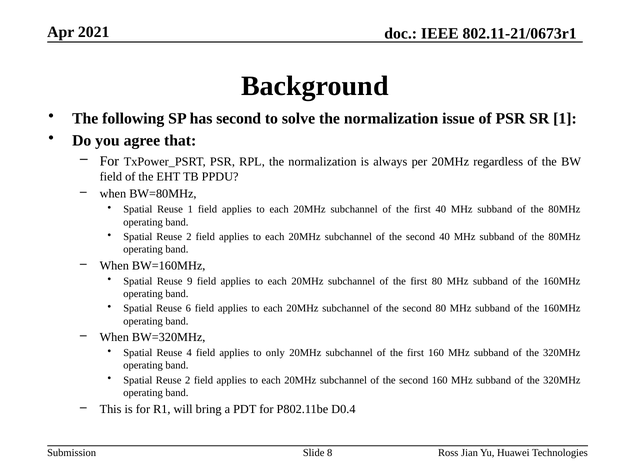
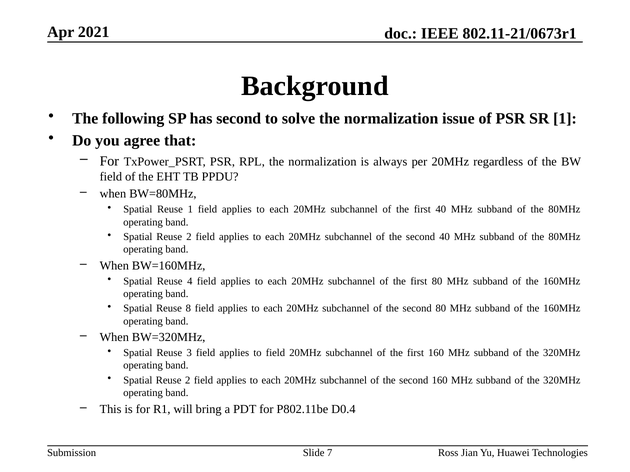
9: 9 -> 4 (190, 282)
6: 6 -> 8 (188, 309)
4: 4 -> 3 (189, 353)
to only: only -> field (275, 353)
8: 8 -> 7 (330, 453)
